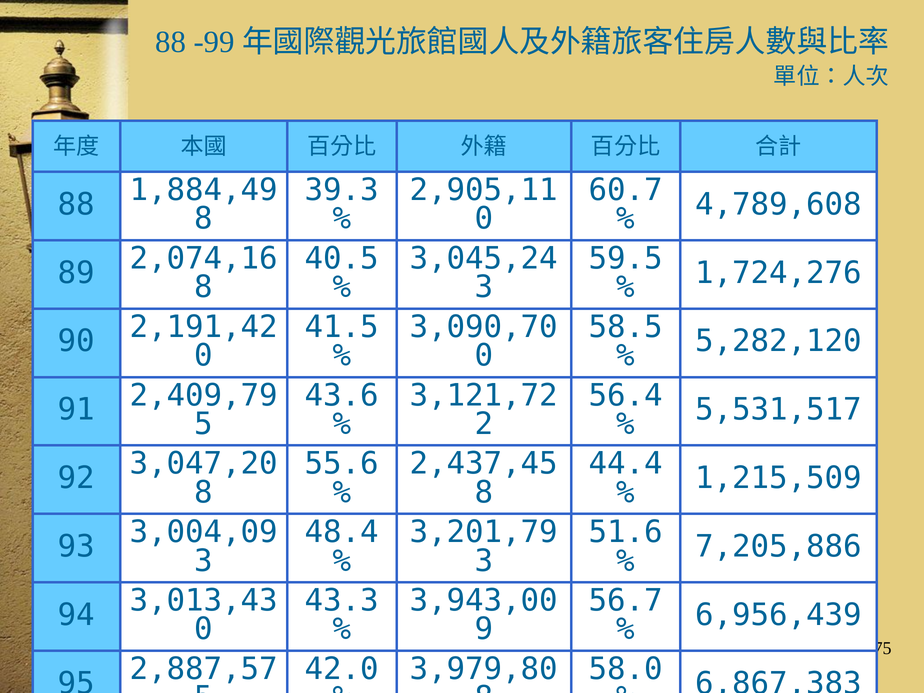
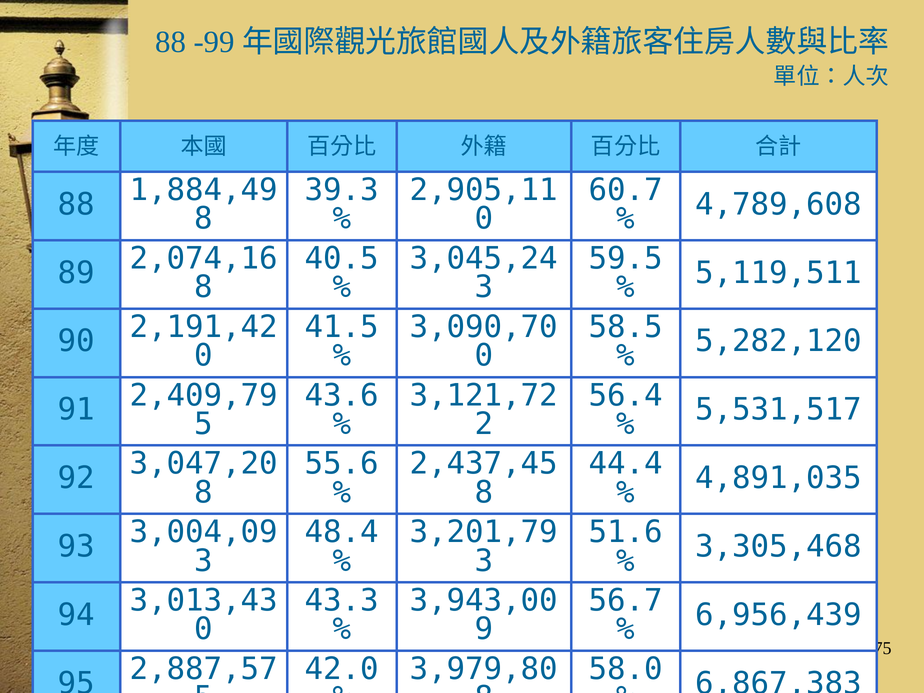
1,724,276: 1,724,276 -> 5,119,511 (778, 273)
1,215,509: 1,215,509 -> 4,891,035 (778, 478)
7,205,886: 7,205,886 -> 3,305,468 (778, 547)
